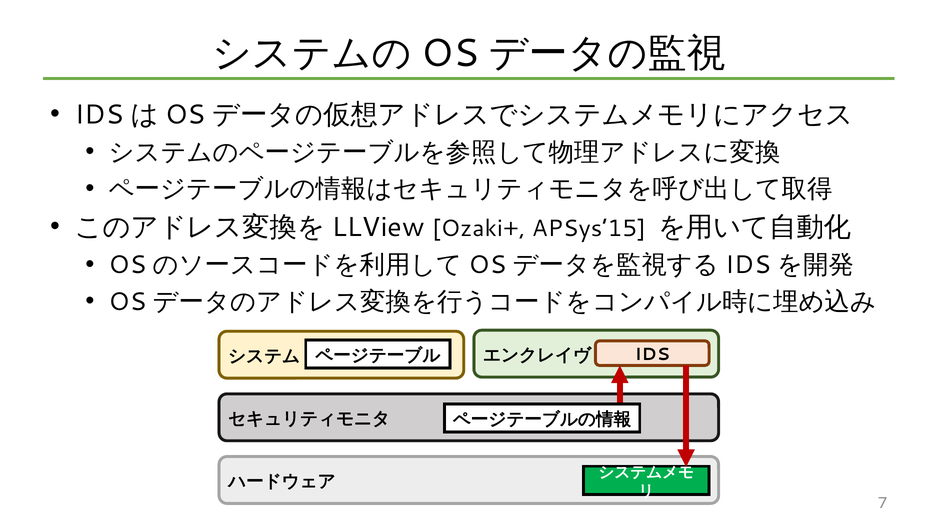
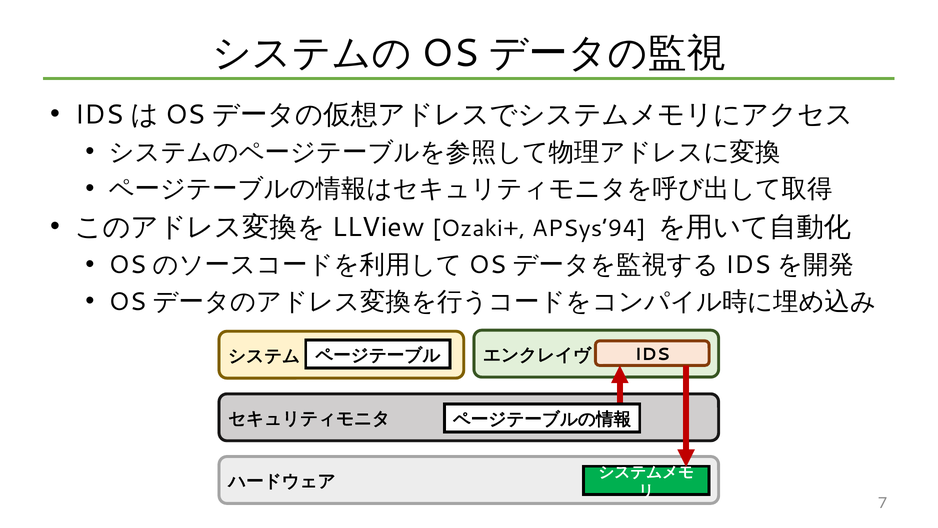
APSys’15: APSys’15 -> APSys’94 (589, 229)
